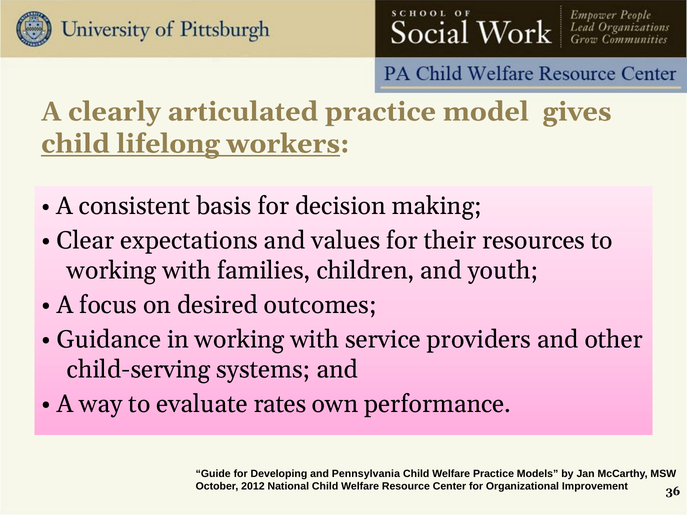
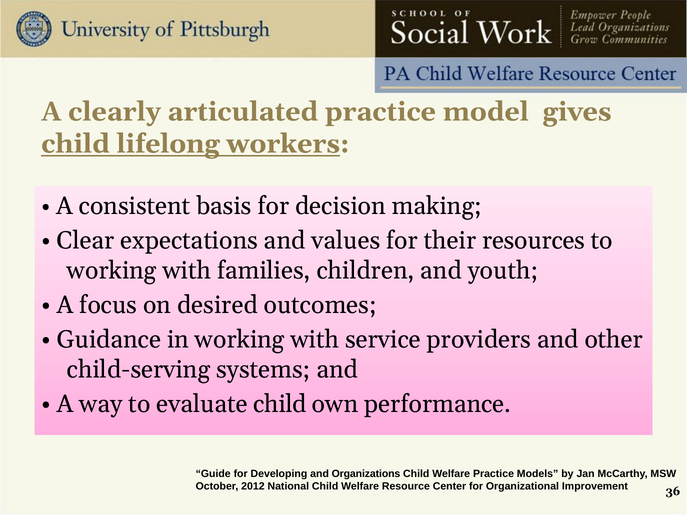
evaluate rates: rates -> child (280, 404)
Pennsylvania: Pennsylvania -> Organizations (366, 474)
